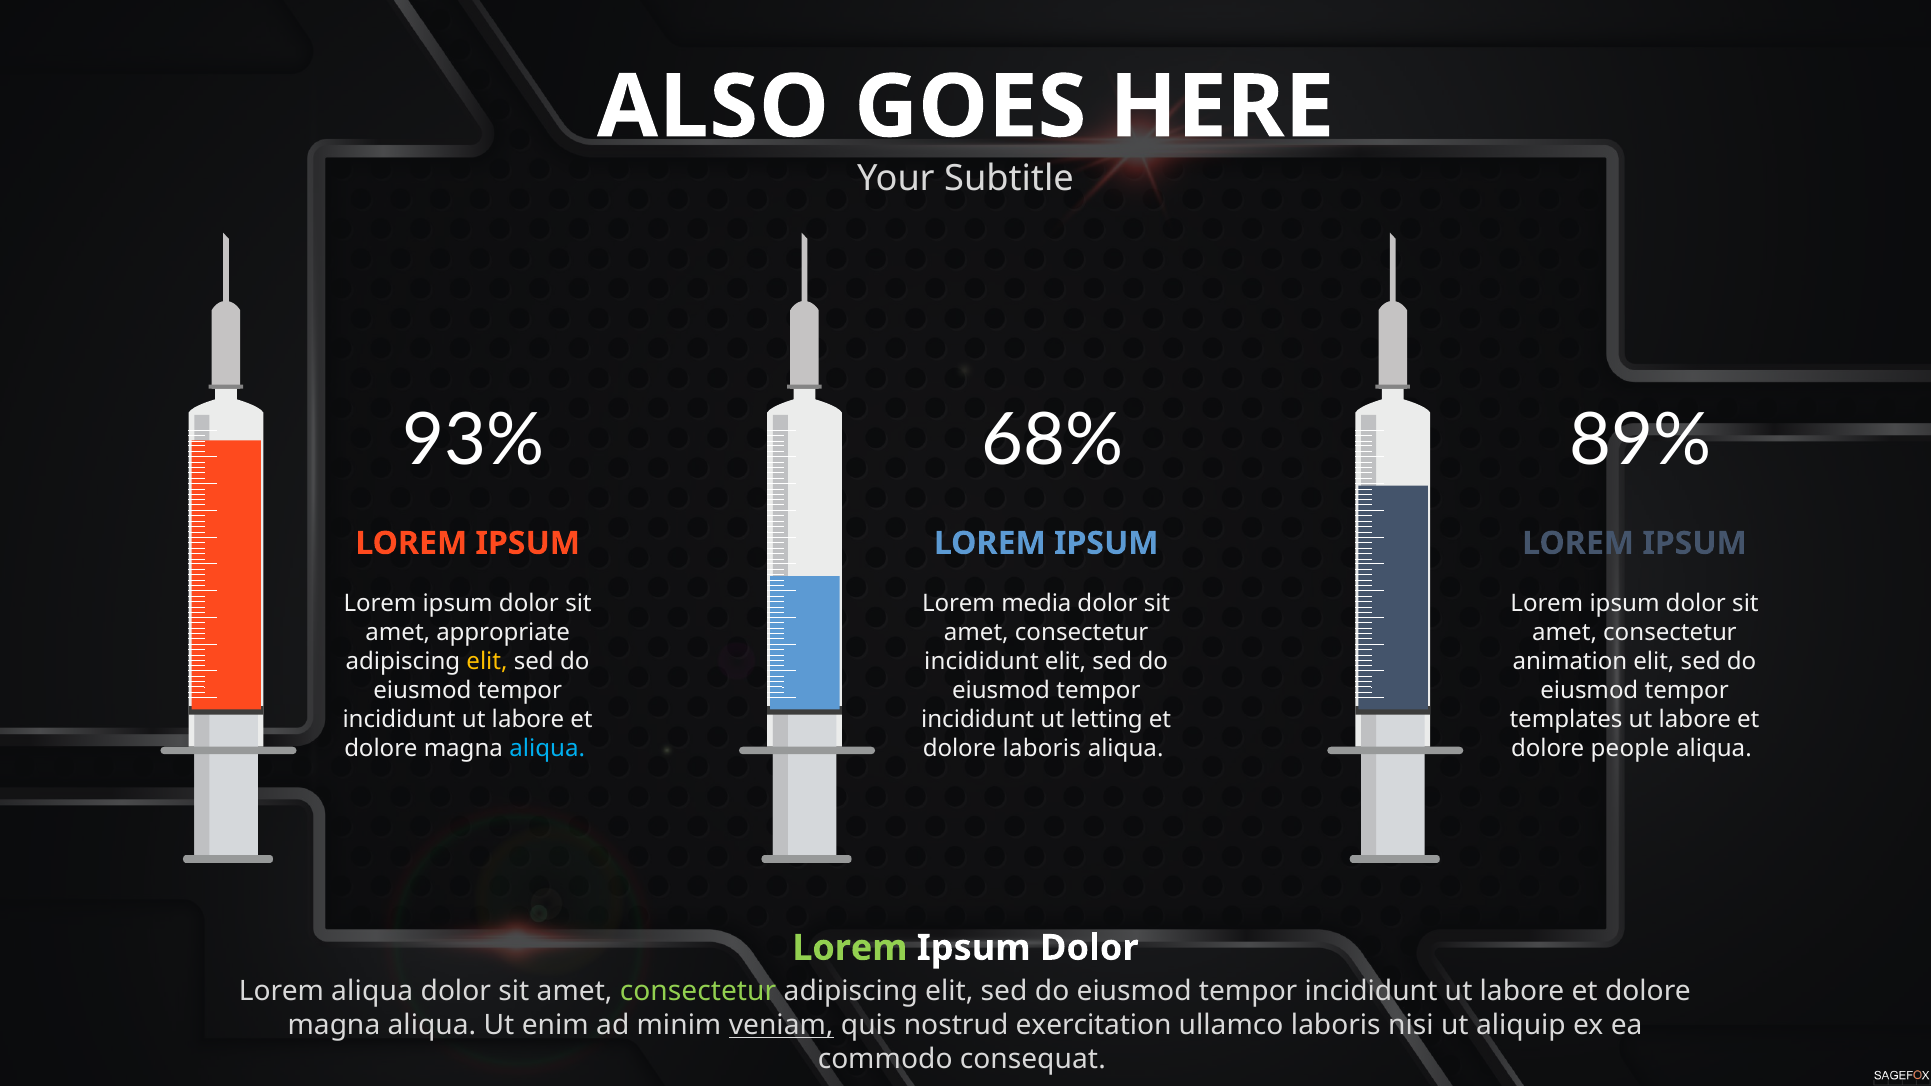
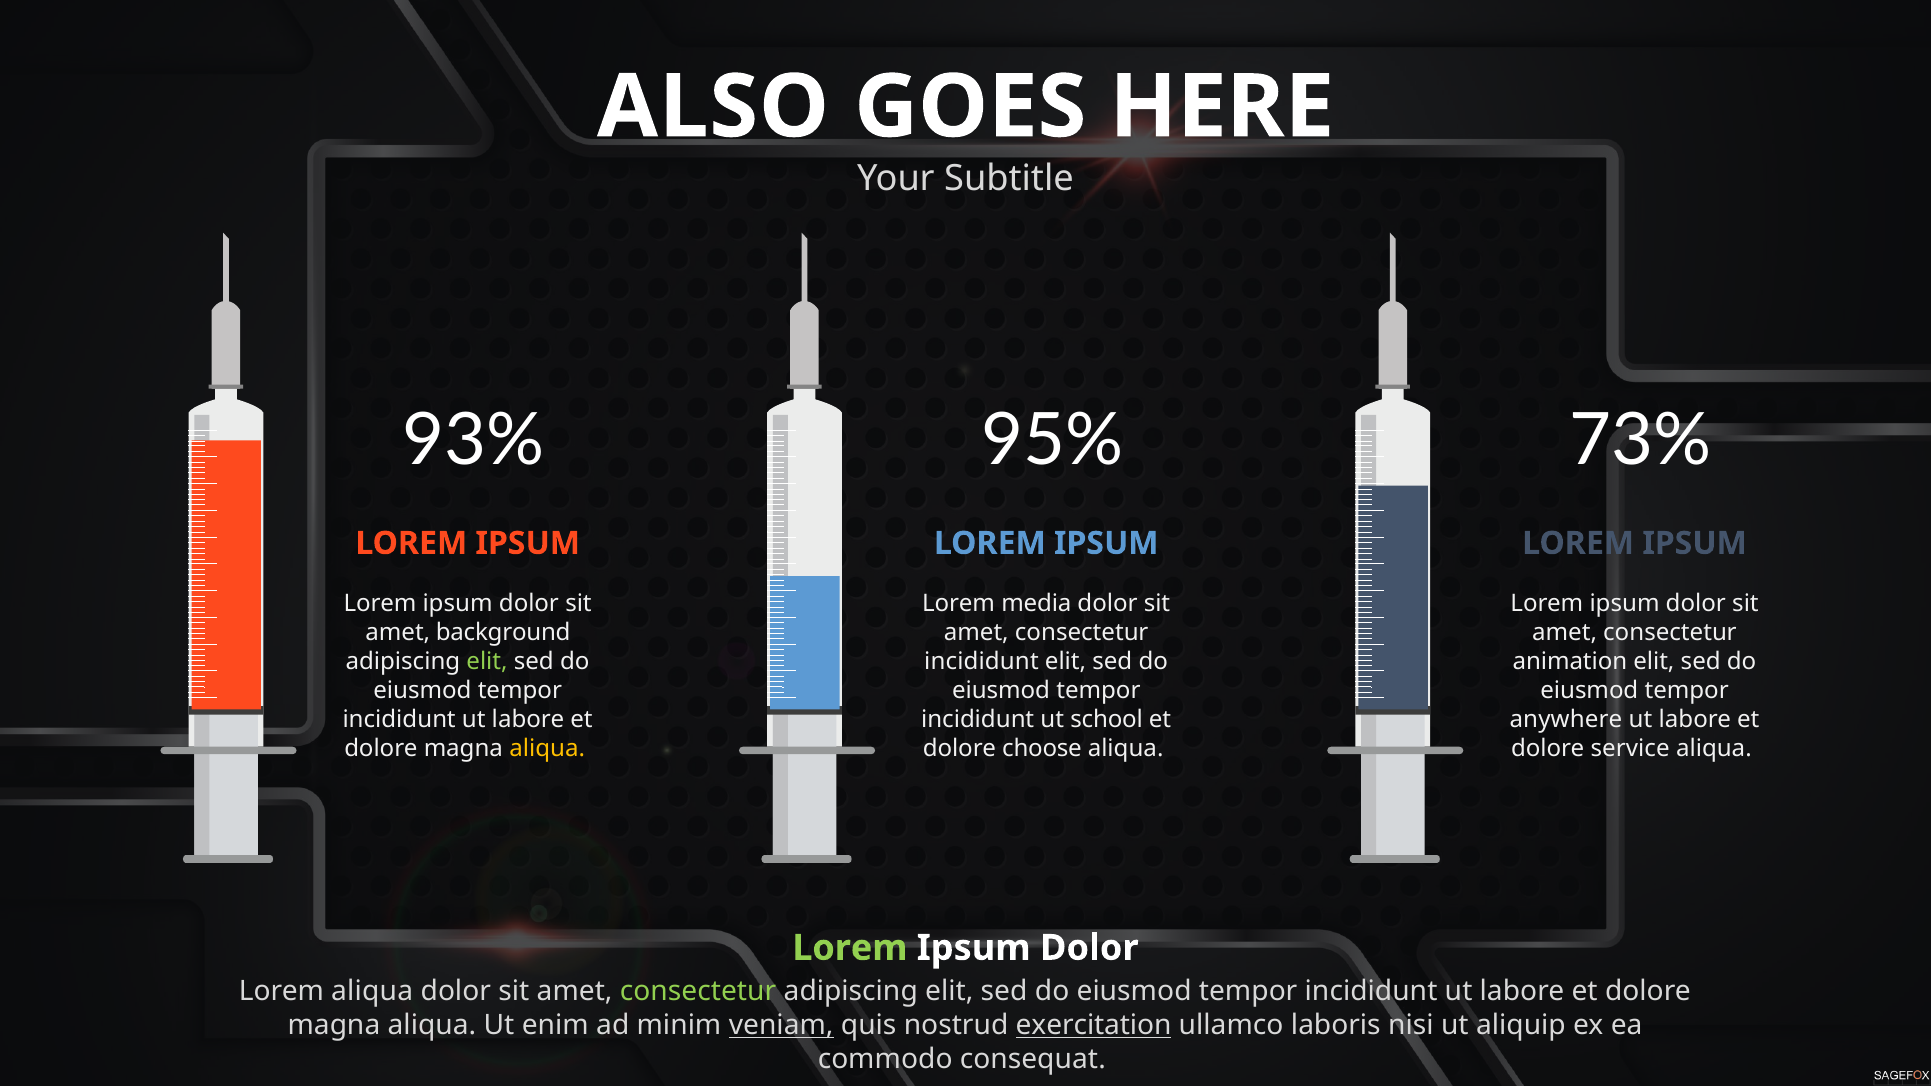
68%: 68% -> 95% (1052, 441)
89%: 89% -> 73% (1641, 441)
appropriate: appropriate -> background (503, 633)
elit colour: yellow -> light green (487, 662)
letting: letting -> school (1107, 720)
templates: templates -> anywhere (1566, 720)
aliqua colour: light blue -> yellow (547, 749)
dolore laboris: laboris -> choose (1042, 749)
people: people -> service (1630, 749)
exercitation underline: none -> present (1094, 1026)
